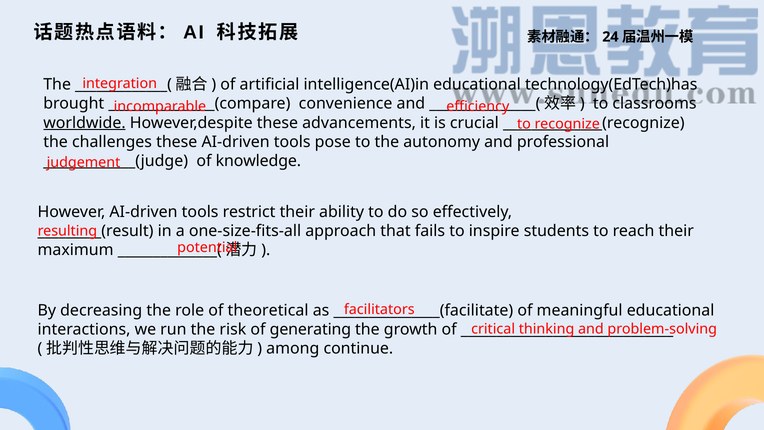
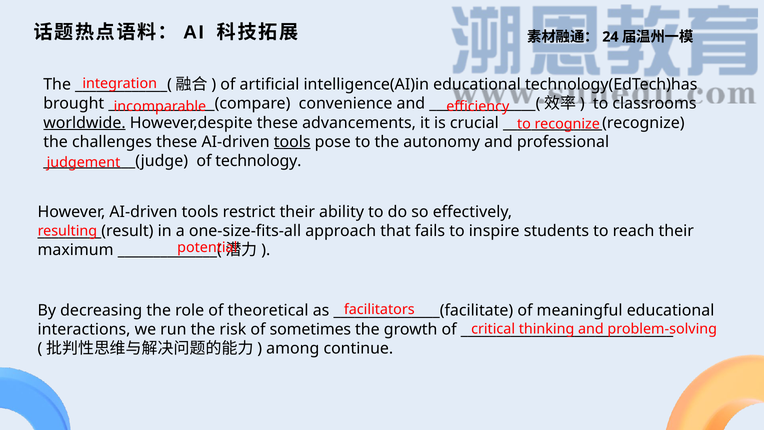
tools underline: none -> present (292, 142)
knowledge: knowledge -> technology (258, 161)
generating: generating -> sometimes (310, 329)
